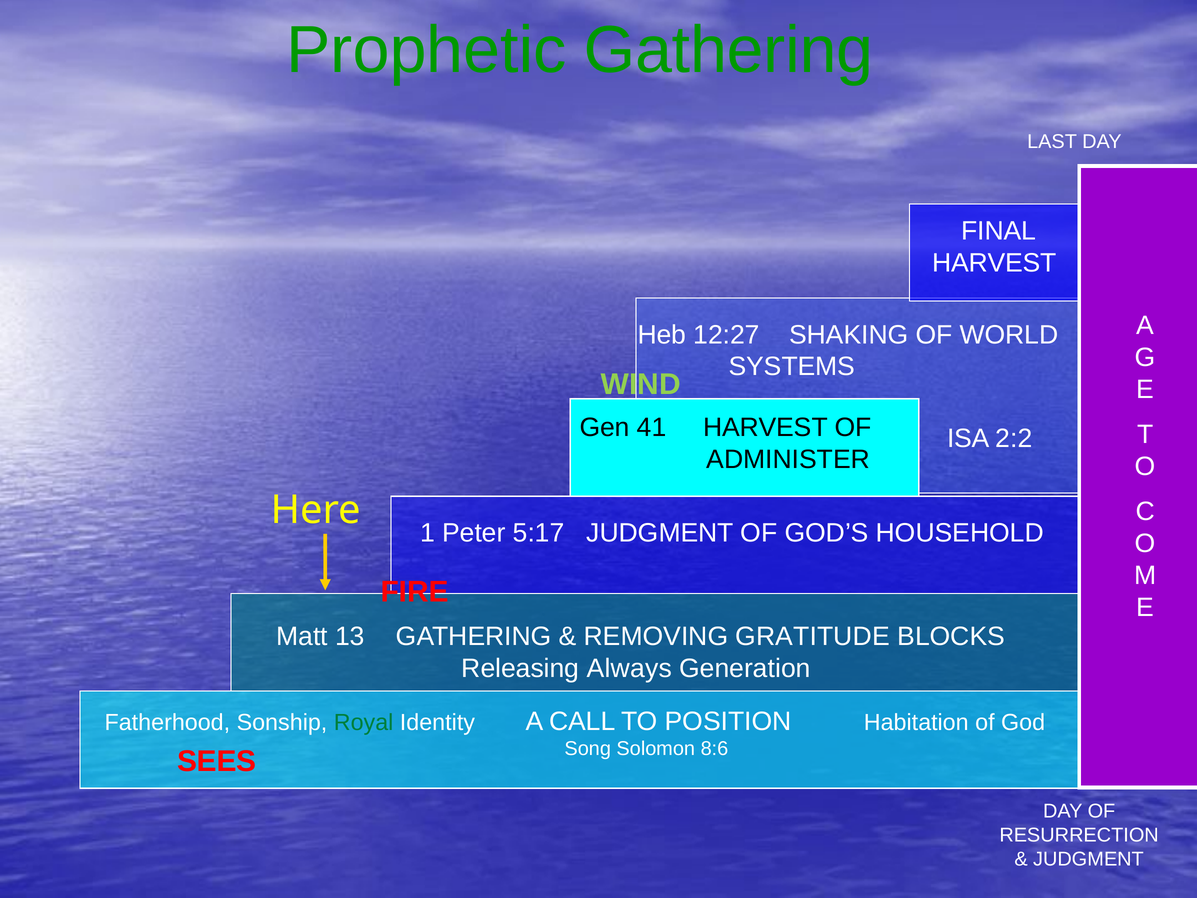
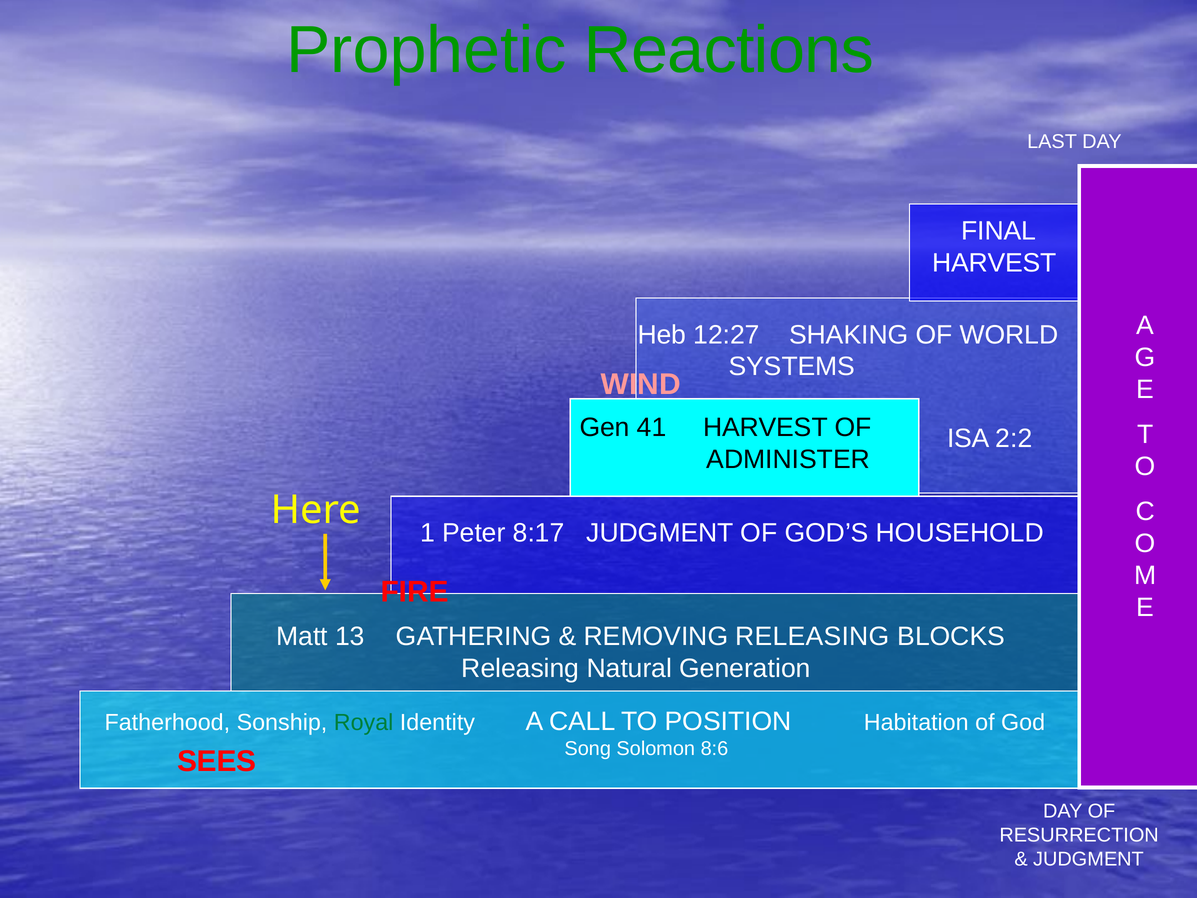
Prophetic Gathering: Gathering -> Reactions (729, 50)
WIND colour: light green -> pink (641, 384)
5:17: 5:17 -> 8:17 (539, 533)
REMOVING GRATITUDE: GRATITUDE -> RELEASING (813, 636)
Always: Always -> Natural (629, 668)
